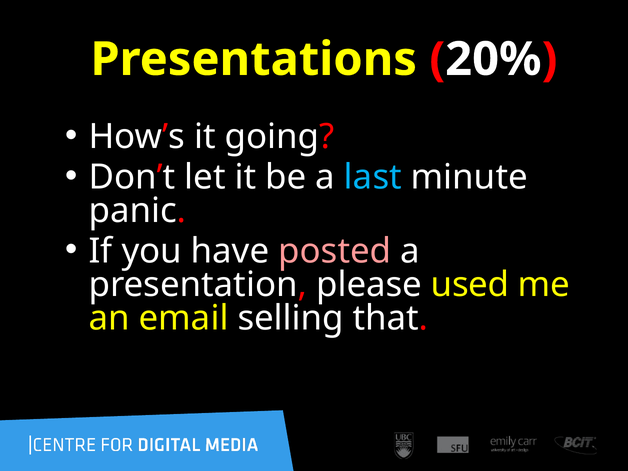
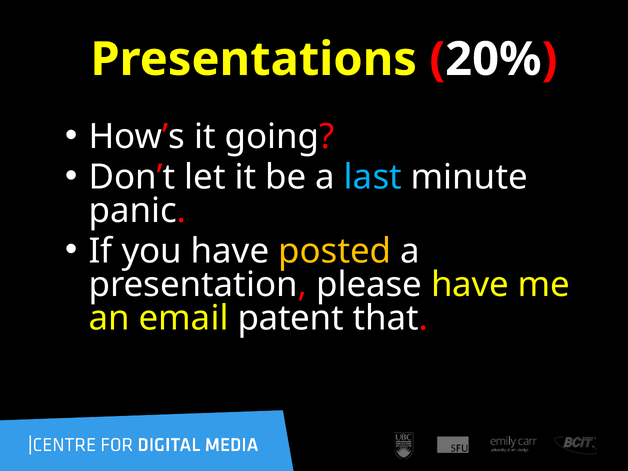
posted colour: pink -> yellow (335, 251)
please used: used -> have (470, 285)
selling: selling -> patent (291, 318)
